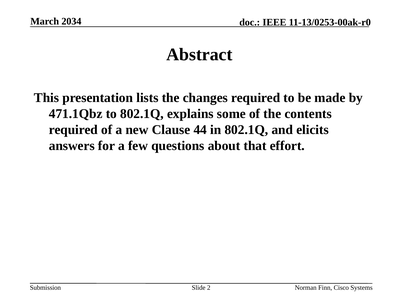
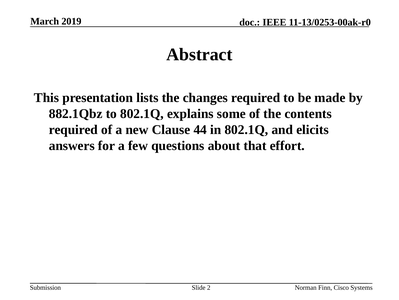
2034: 2034 -> 2019 (71, 21)
471.1Qbz: 471.1Qbz -> 882.1Qbz (76, 113)
